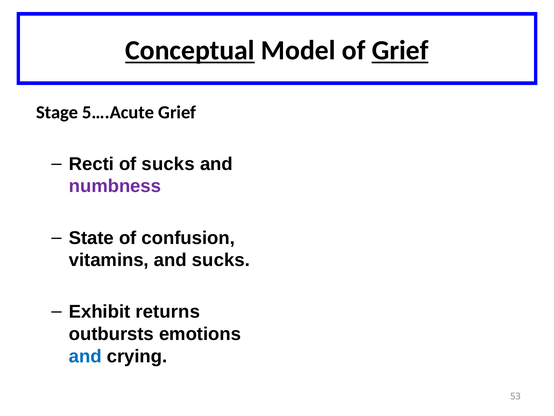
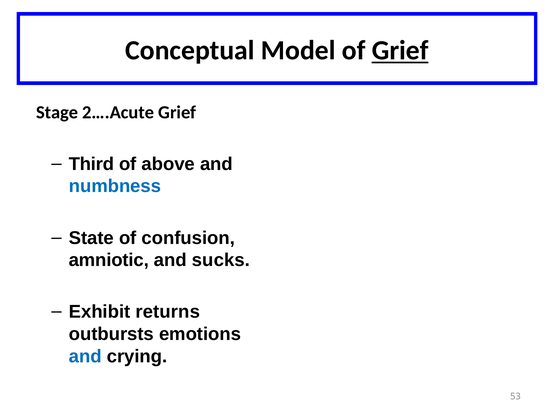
Conceptual underline: present -> none (190, 50)
5….Acute: 5….Acute -> 2….Acute (118, 112)
Recti: Recti -> Third (91, 164)
of sucks: sucks -> above (168, 164)
numbness colour: purple -> blue (115, 186)
vitamins: vitamins -> amniotic (109, 260)
